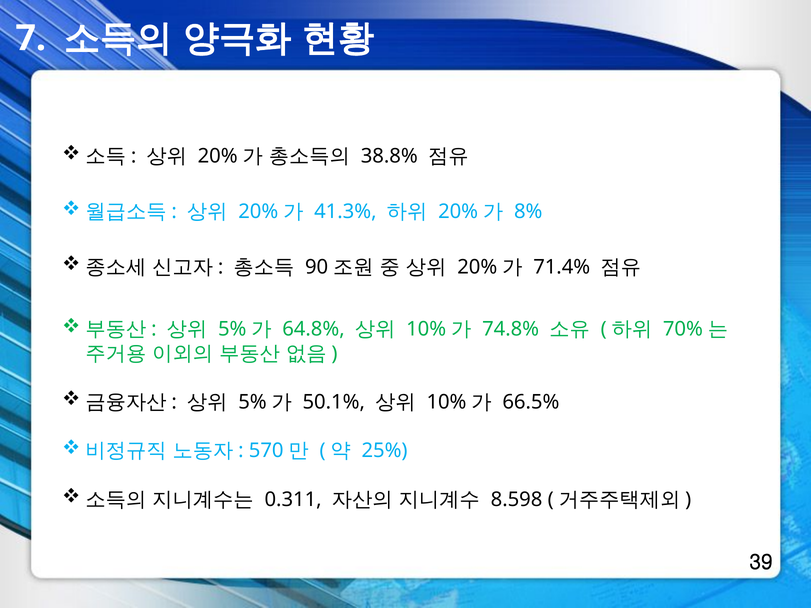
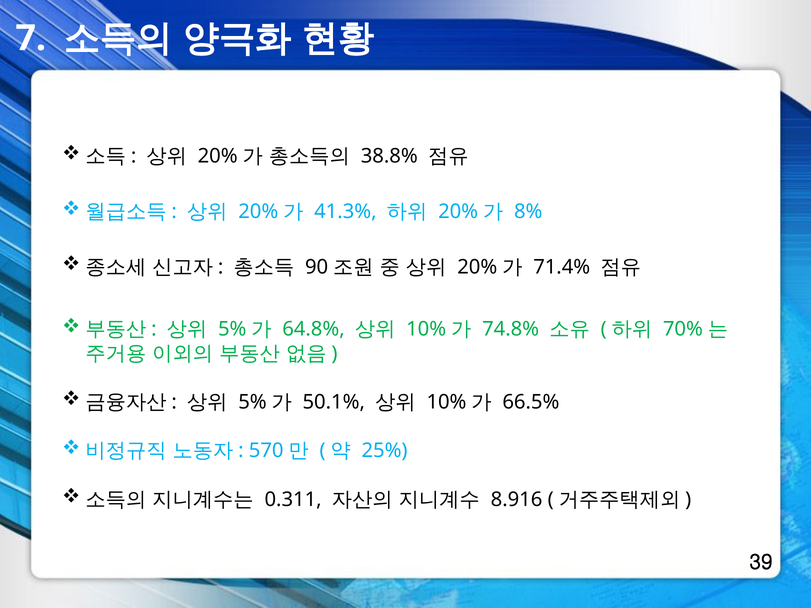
8.598: 8.598 -> 8.916 (517, 500)
